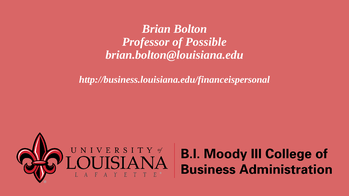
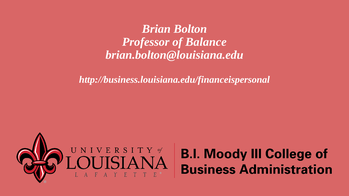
Possible: Possible -> Balance (206, 42)
